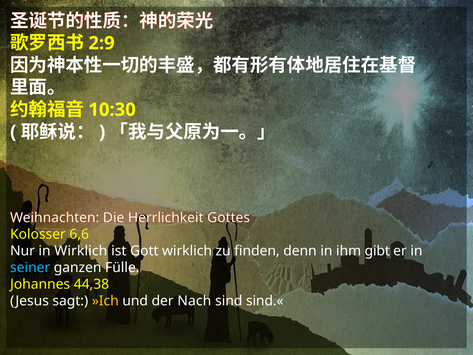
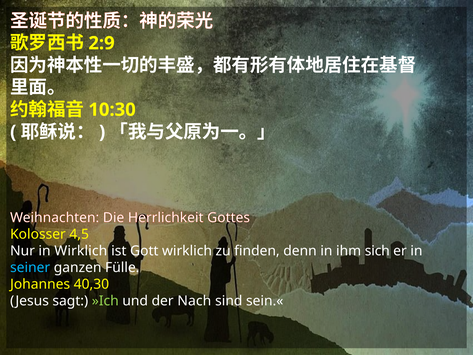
6,6: 6,6 -> 4,5 (79, 234)
gibt: gibt -> sich (377, 251)
44,38: 44,38 -> 40,30 (91, 284)
»Ich colour: yellow -> light green (105, 301)
sind.«: sind.« -> sein.« (265, 301)
